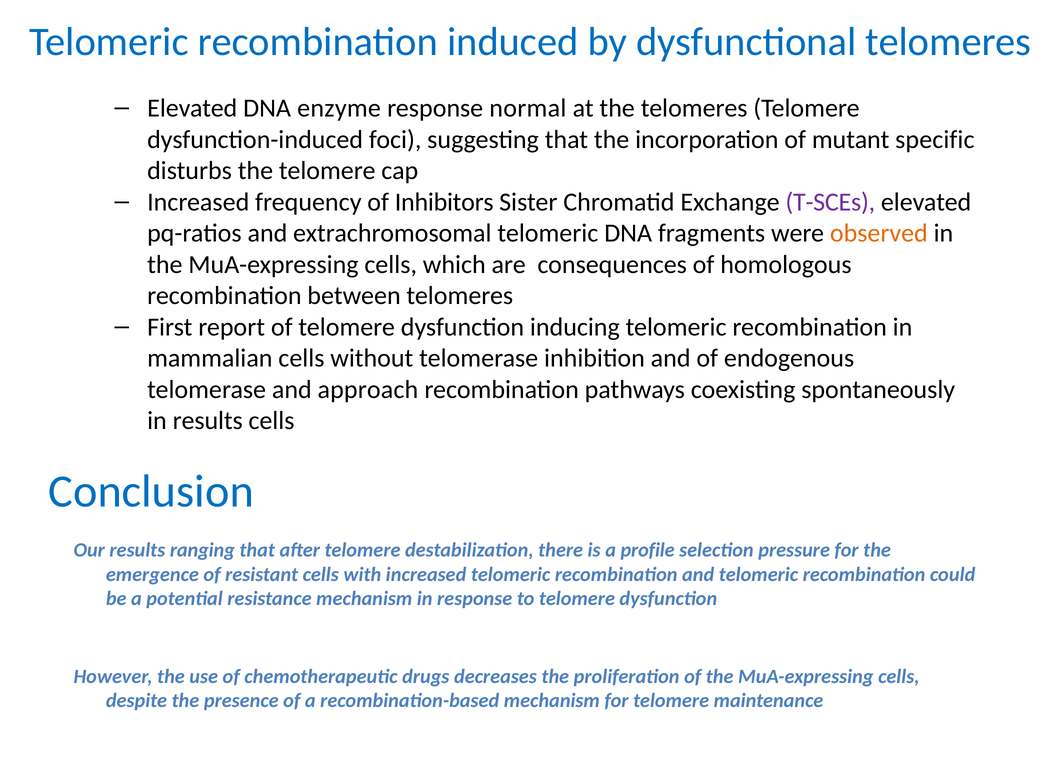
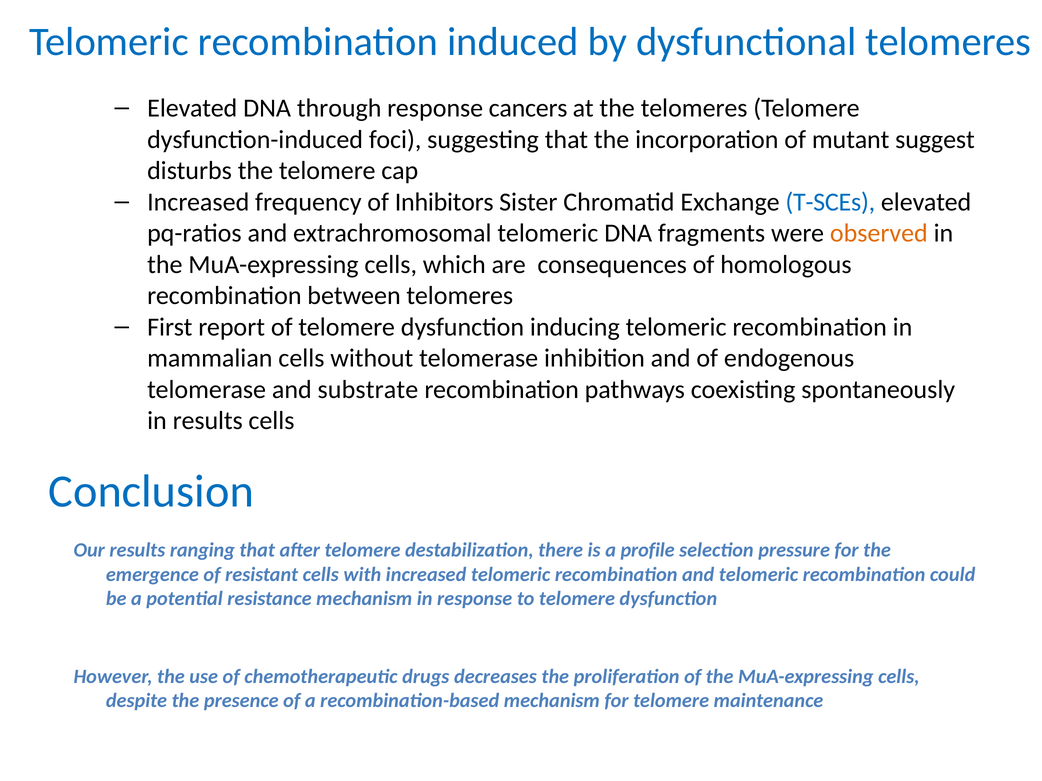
enzyme: enzyme -> through (339, 108)
normal: normal -> cancers (528, 108)
specific: specific -> suggest (935, 140)
T-SCEs colour: purple -> blue (830, 202)
approach: approach -> substrate (368, 390)
